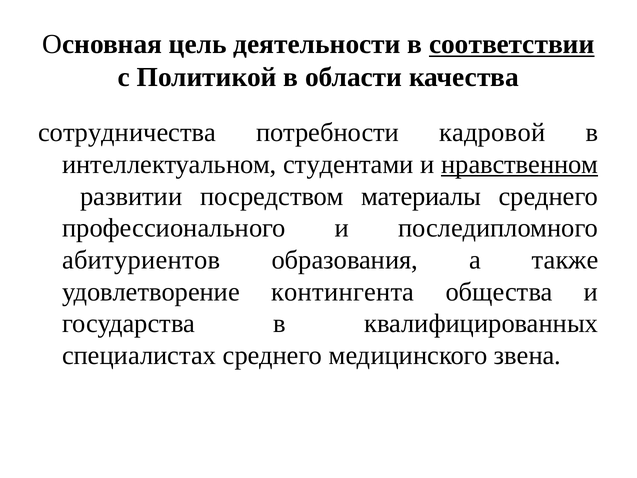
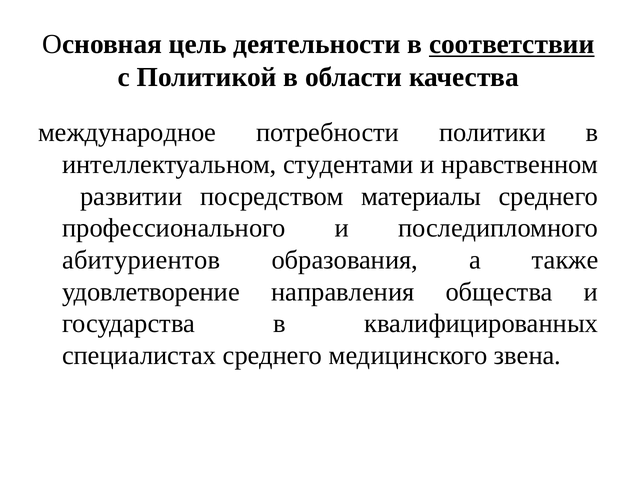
сотрудничества: сотрудничества -> международное (127, 132)
кадровой: кадровой -> политики (492, 132)
нравственном underline: present -> none (520, 164)
контингента: контингента -> направления (343, 292)
